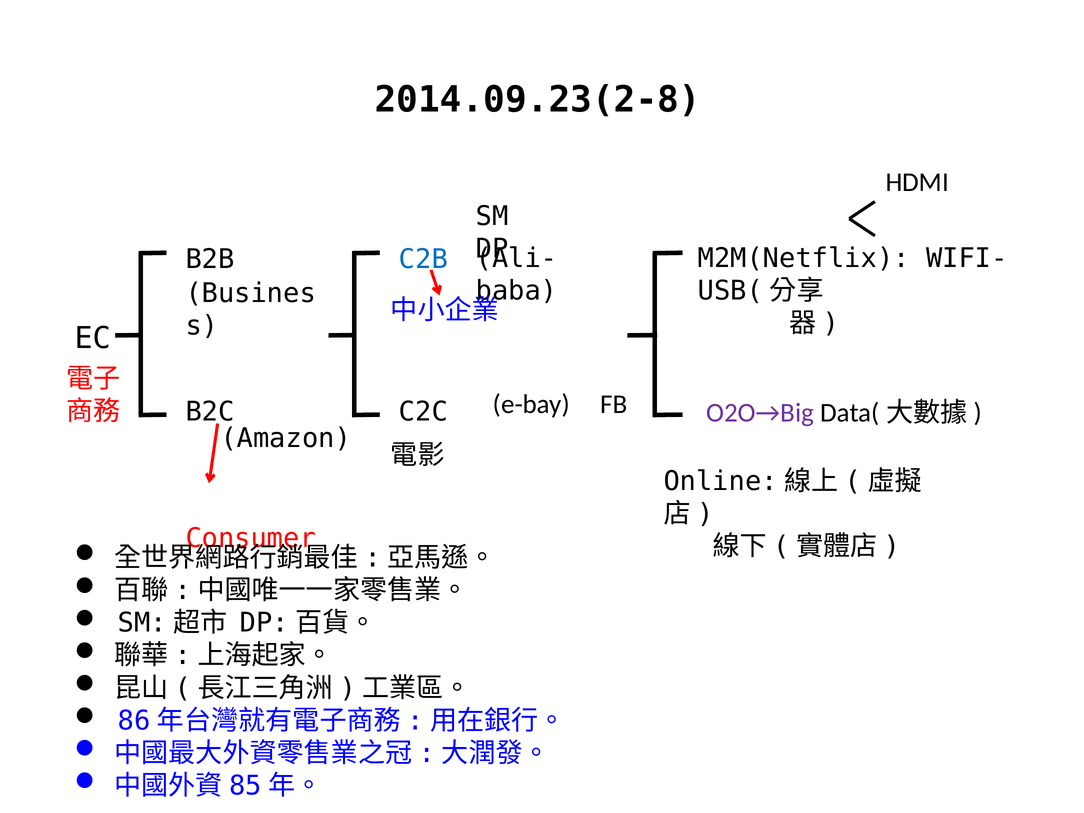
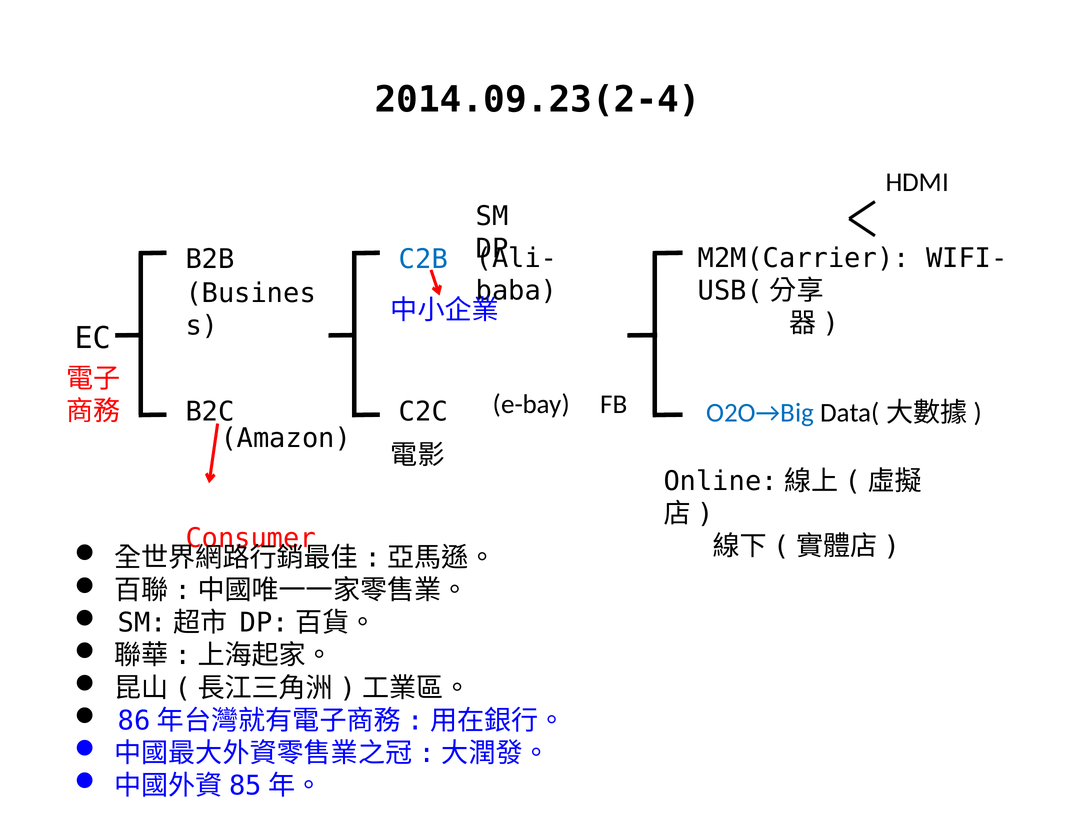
2014.09.23(2-8: 2014.09.23(2-8 -> 2014.09.23(2-4 (538, 100)
M2M(Netflix: M2M(Netflix -> M2M(Carrier (804, 258)
O2O→Big colour: purple -> blue (760, 413)
